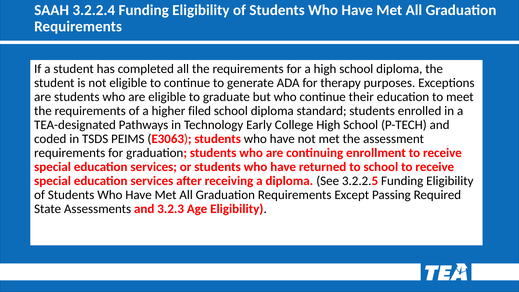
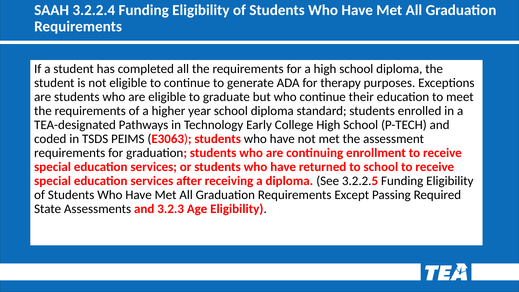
filed: filed -> year (200, 111)
